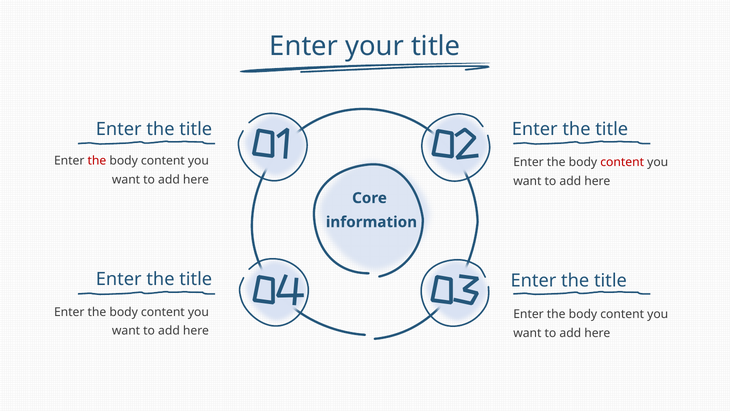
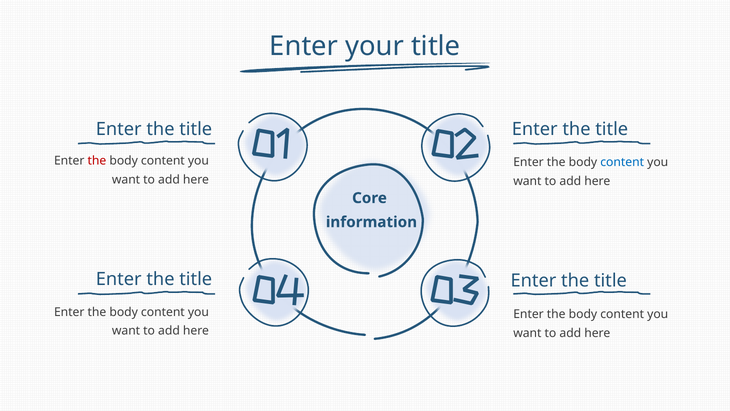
content colour: red -> blue (622, 162)
